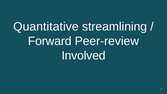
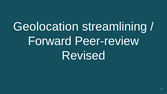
Quantitative: Quantitative -> Geolocation (46, 27)
Involved: Involved -> Revised (83, 56)
